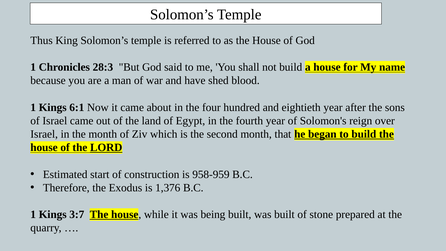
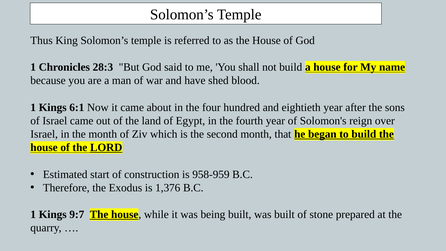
3:7: 3:7 -> 9:7 (77, 214)
